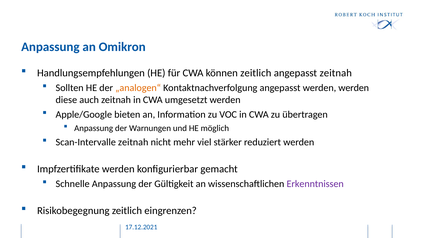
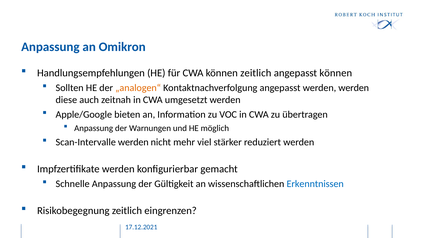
angepasst zeitnah: zeitnah -> können (336, 73)
Scan-Intervalle zeitnah: zeitnah -> werden (133, 142)
Erkenntnissen colour: purple -> blue (315, 184)
